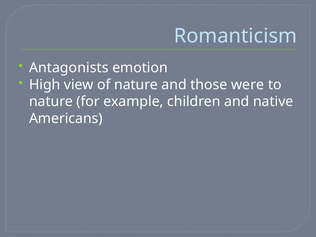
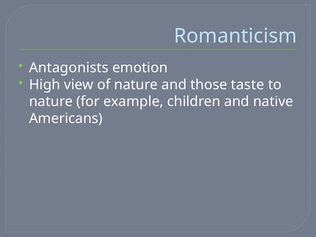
were: were -> taste (248, 85)
